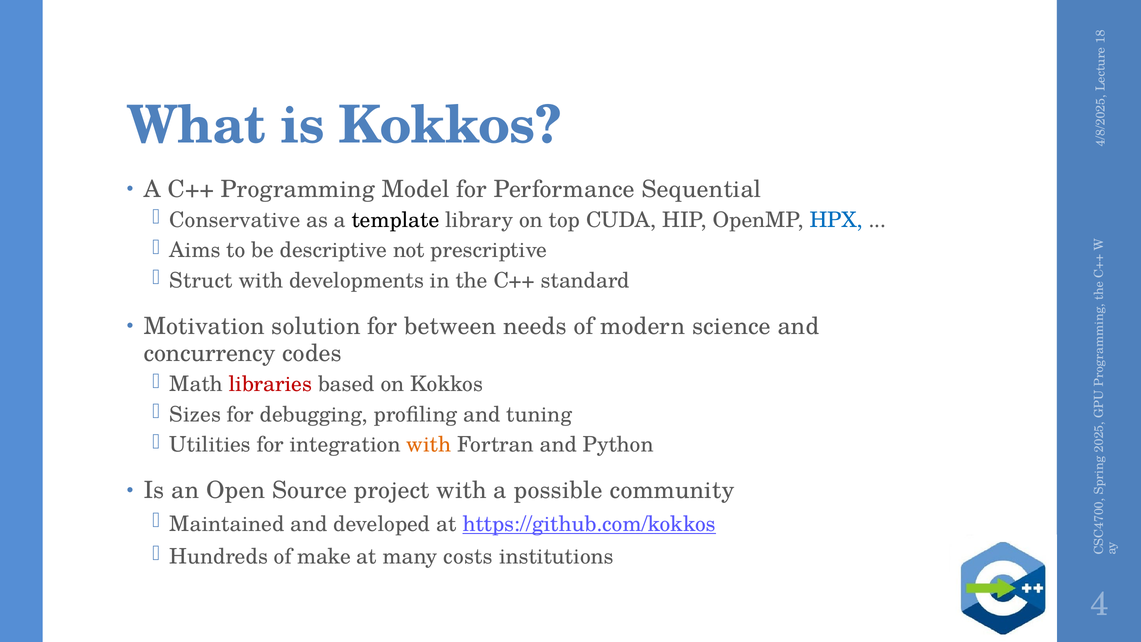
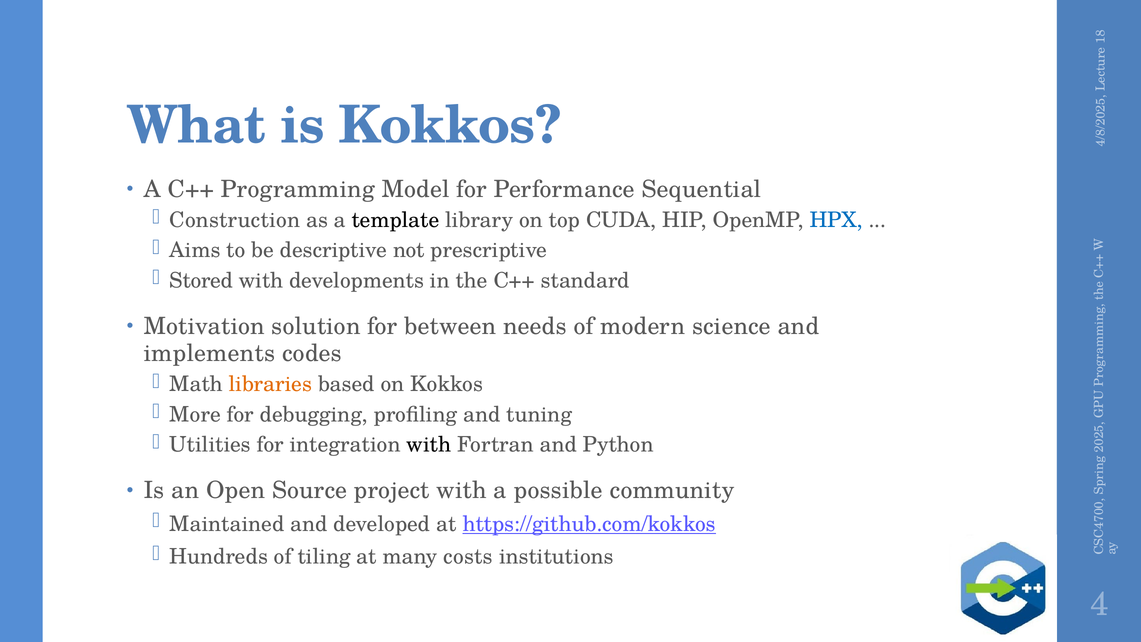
Conservative: Conservative -> Construction (235, 220)
Struct: Struct -> Stored (201, 280)
concurrency: concurrency -> implements (209, 353)
libraries colour: red -> orange (270, 384)
Sizes: Sizes -> More (195, 414)
with colour: orange -> black (429, 445)
make: make -> tiling (324, 556)
